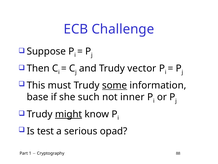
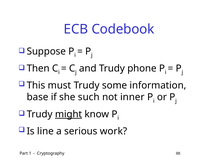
Challenge: Challenge -> Codebook (123, 29)
vector: vector -> phone (142, 68)
some underline: present -> none (115, 85)
test: test -> line (45, 131)
opad: opad -> work (114, 131)
